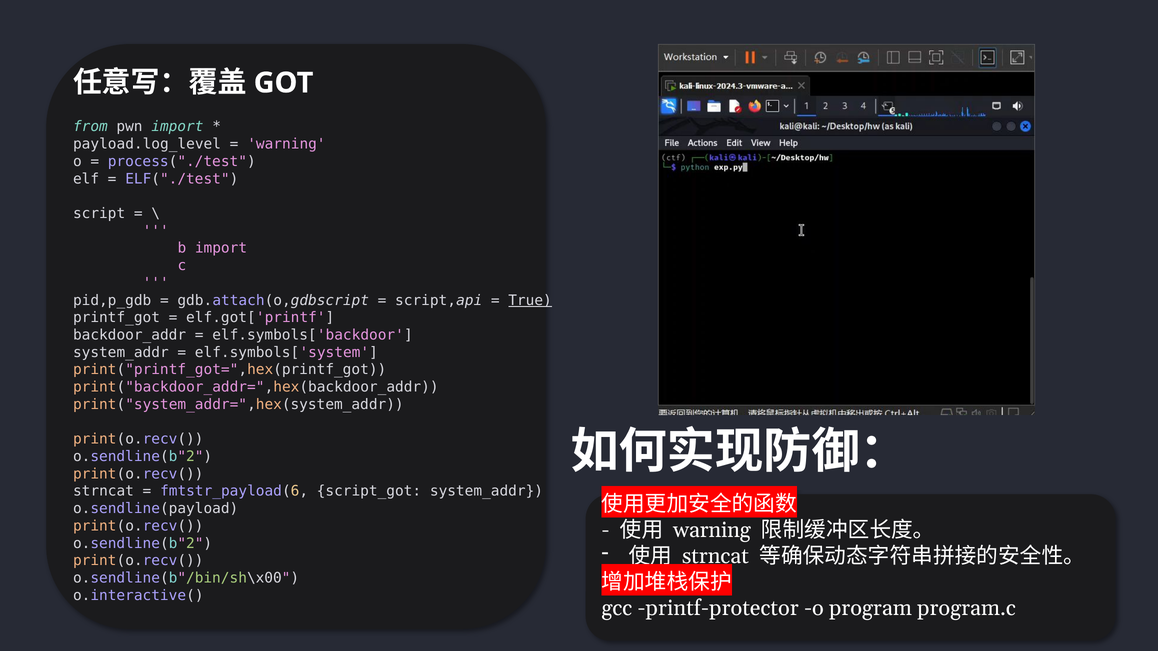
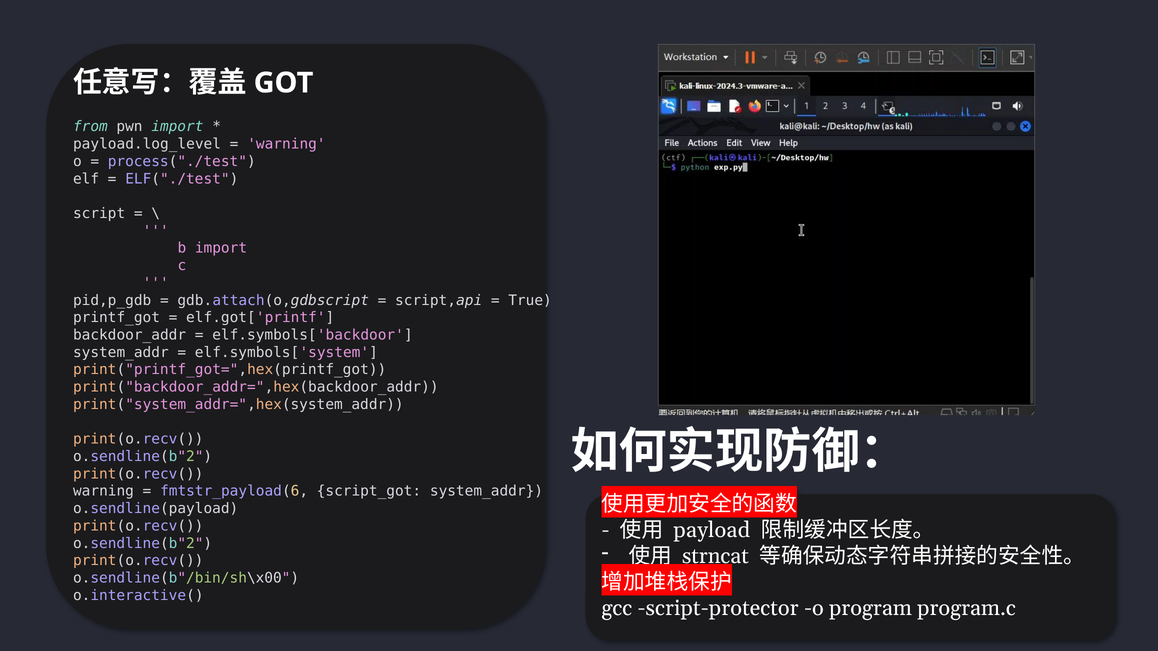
True underline: present -> none (530, 300)
strncat: strncat -> warning (103, 491)
warning: warning -> payload (712, 530)
printf-protector: printf-protector -> script-protector (718, 608)
